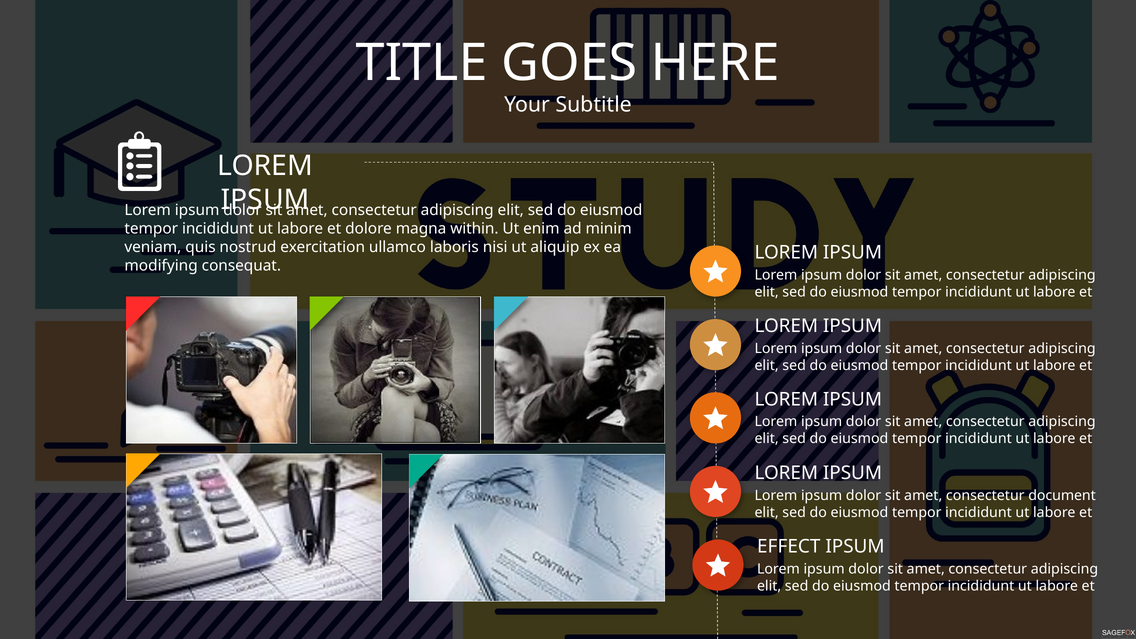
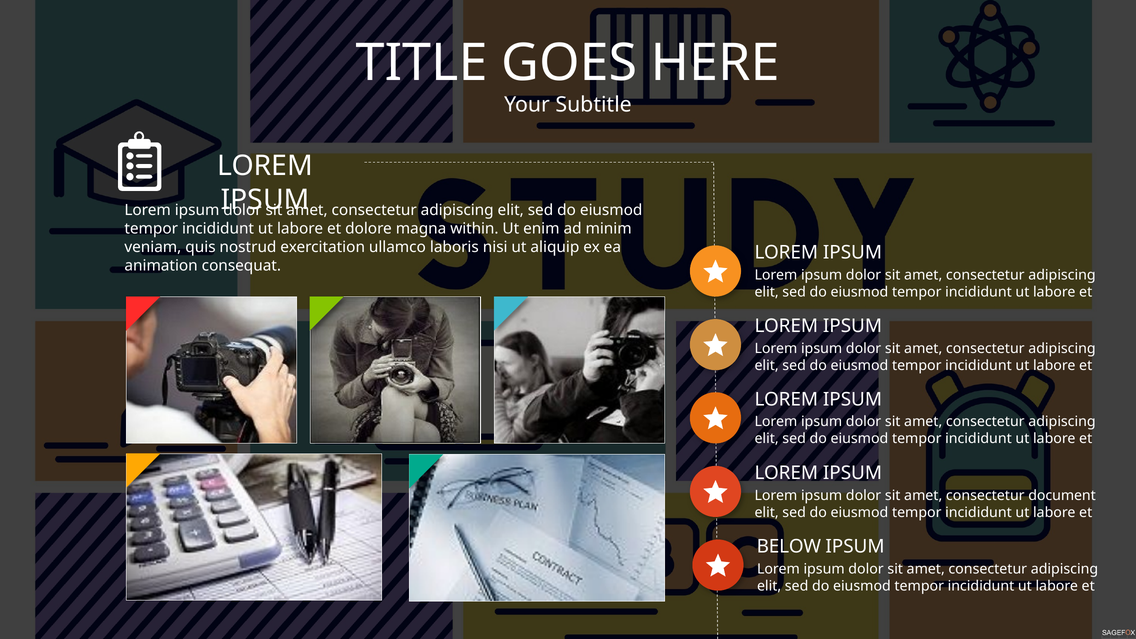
modifying: modifying -> animation (161, 266)
EFFECT: EFFECT -> BELOW (789, 547)
